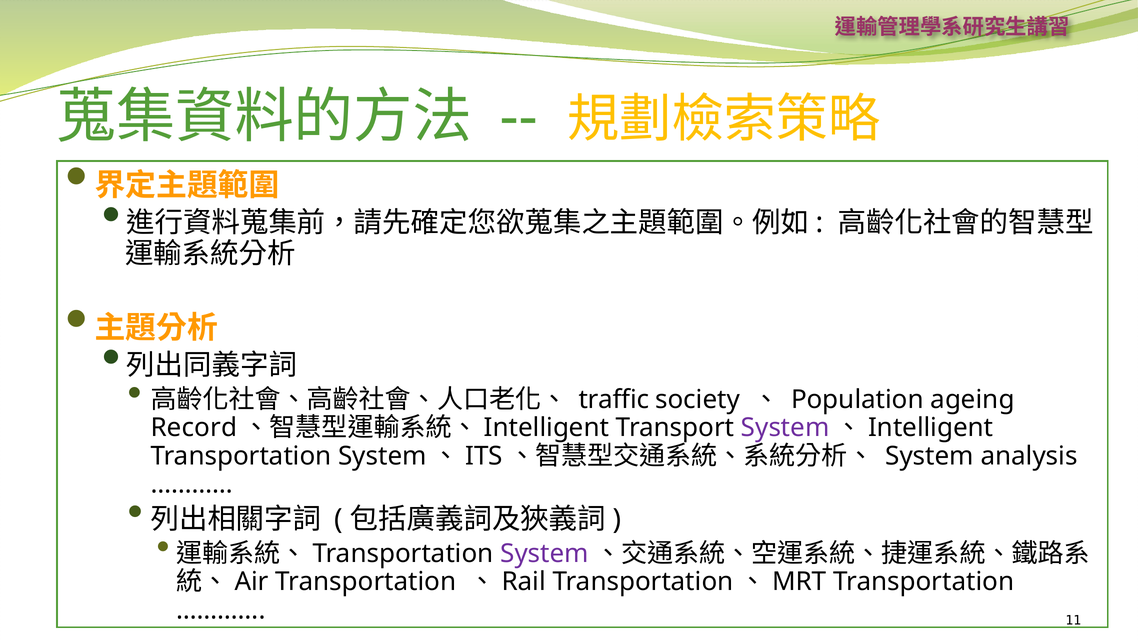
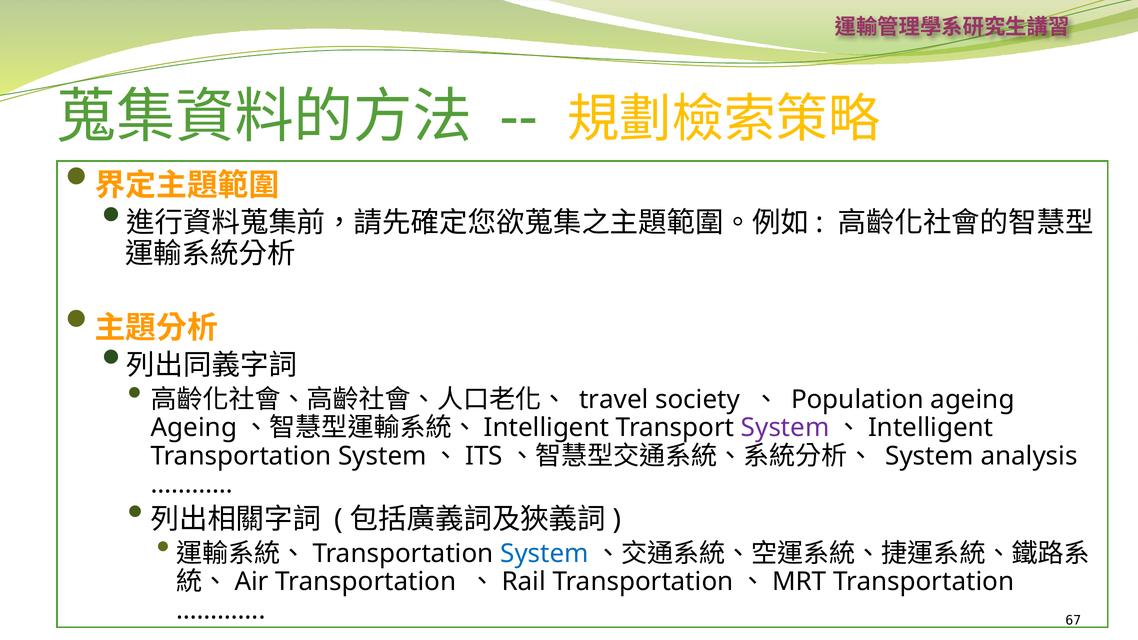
traffic: traffic -> travel (614, 400)
Record: Record -> Ageing (194, 428)
System colour: purple -> blue (544, 554)
11: 11 -> 67 (1073, 620)
